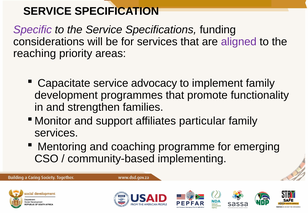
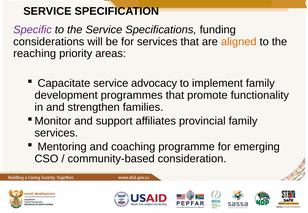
aligned colour: purple -> orange (239, 42)
particular: particular -> provincial (202, 121)
implementing: implementing -> consideration (192, 159)
